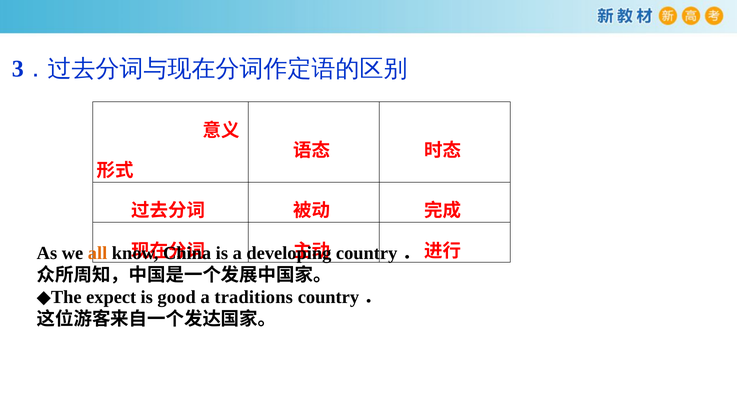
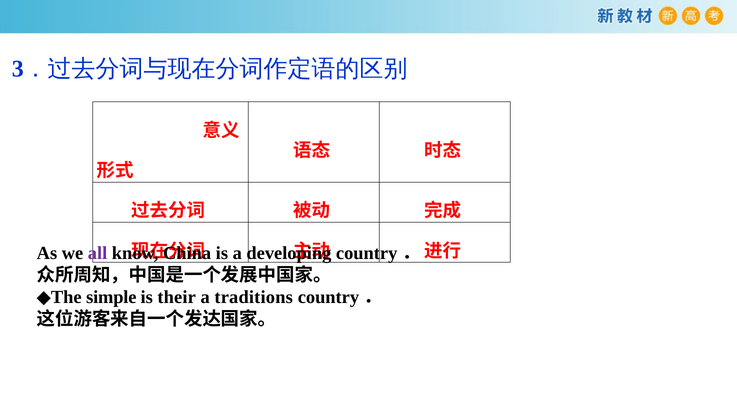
all colour: orange -> purple (98, 253)
expect: expect -> simple (111, 297)
good: good -> their (177, 297)
